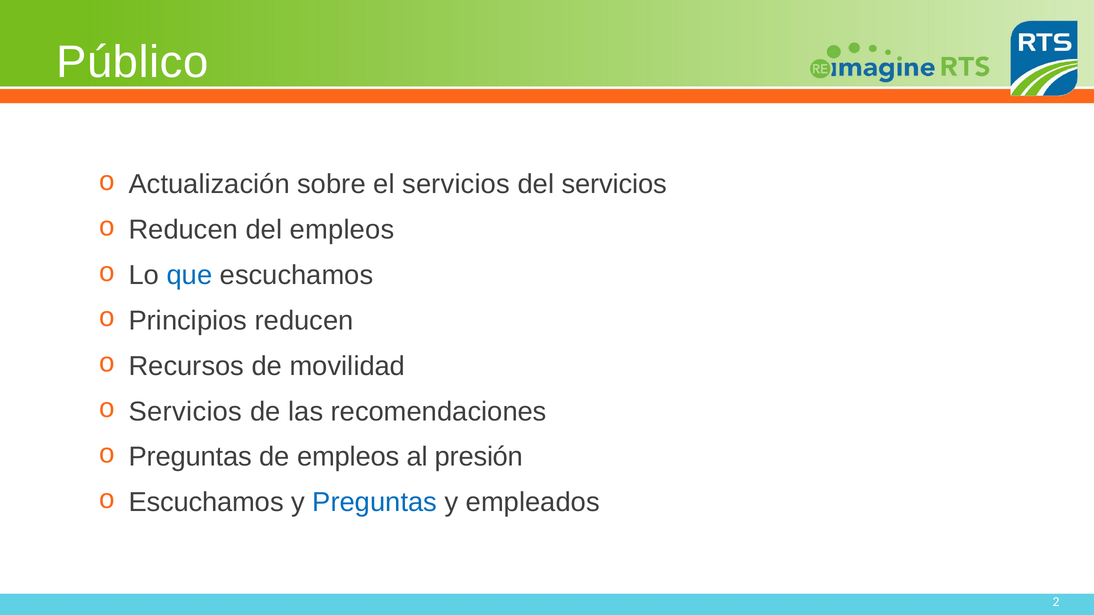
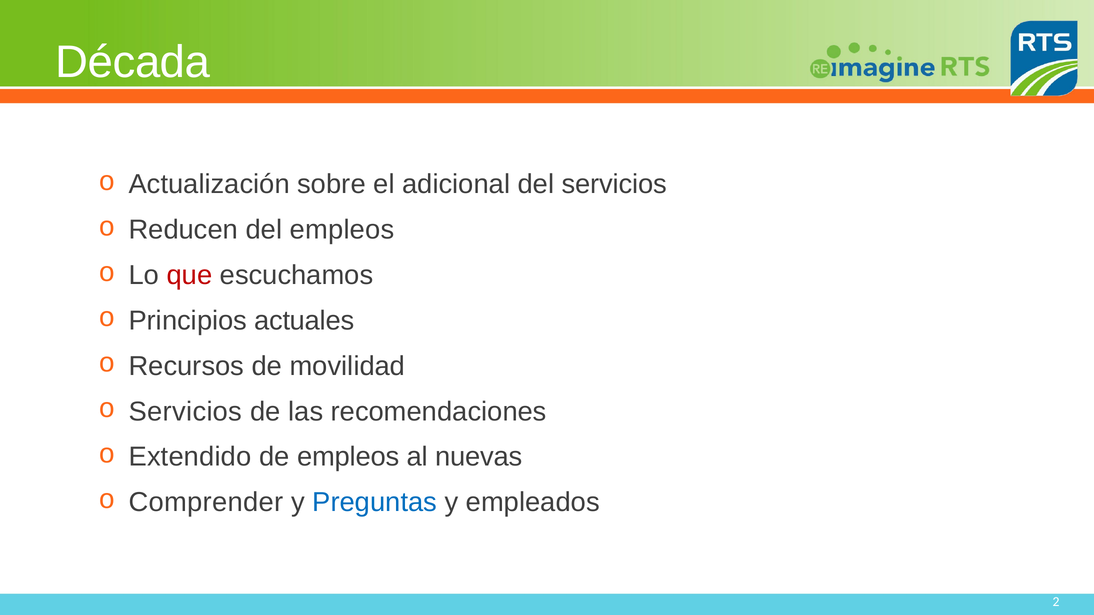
Público: Público -> Década (133, 62)
el servicios: servicios -> adicional (456, 184)
que colour: blue -> red (189, 275)
Principios reducen: reducen -> actuales (304, 321)
Preguntas: Preguntas -> Extendido (190, 457)
presión: presión -> nuevas (479, 457)
Escuchamos: Escuchamos -> Comprender (206, 503)
